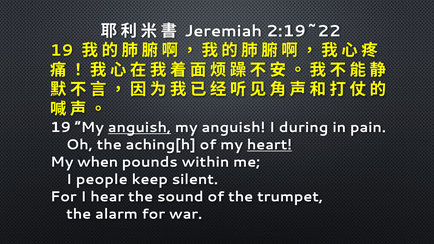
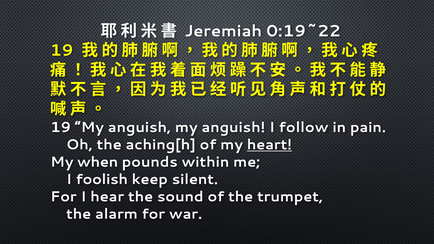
2:19~22: 2:19~22 -> 0:19~22 (304, 31)
anguish underline: present -> none (139, 127)
during: during -> follow (304, 127)
people: people -> foolish (102, 180)
